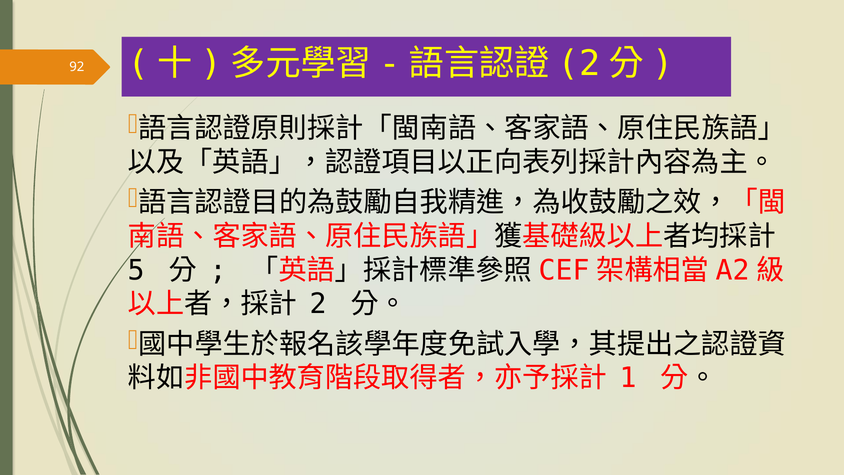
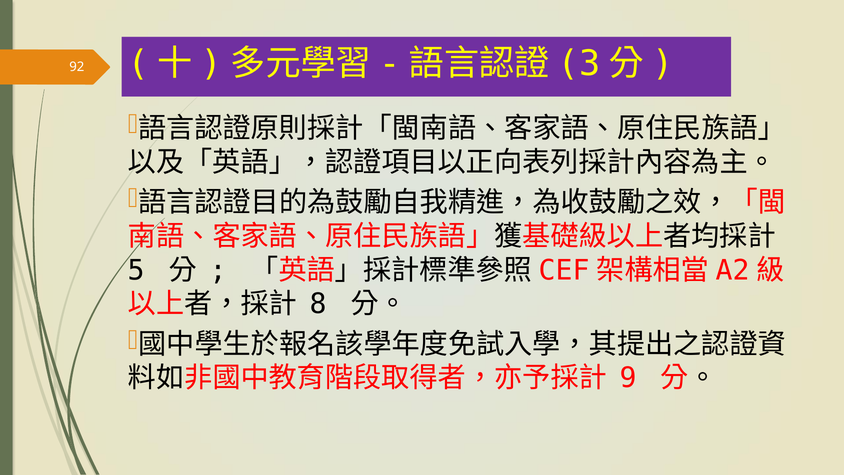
2: 2 -> 3 (579, 63)
2: 2 -> 8 (318, 304)
1: 1 -> 9 (628, 378)
